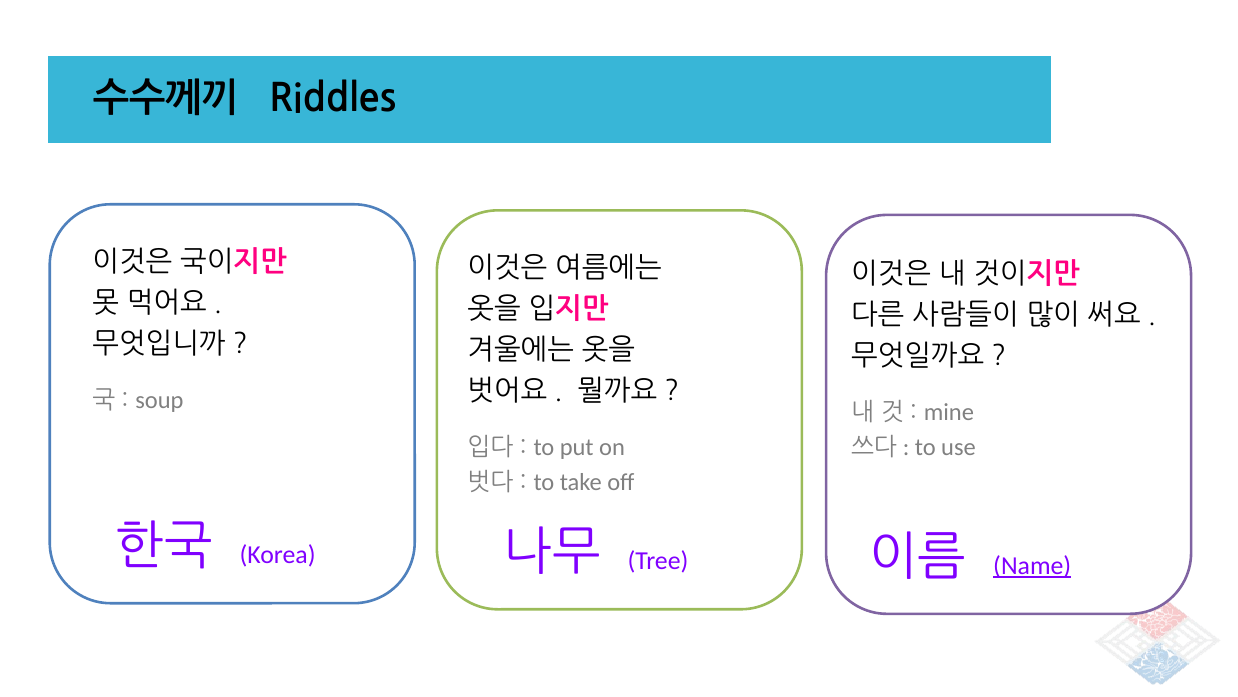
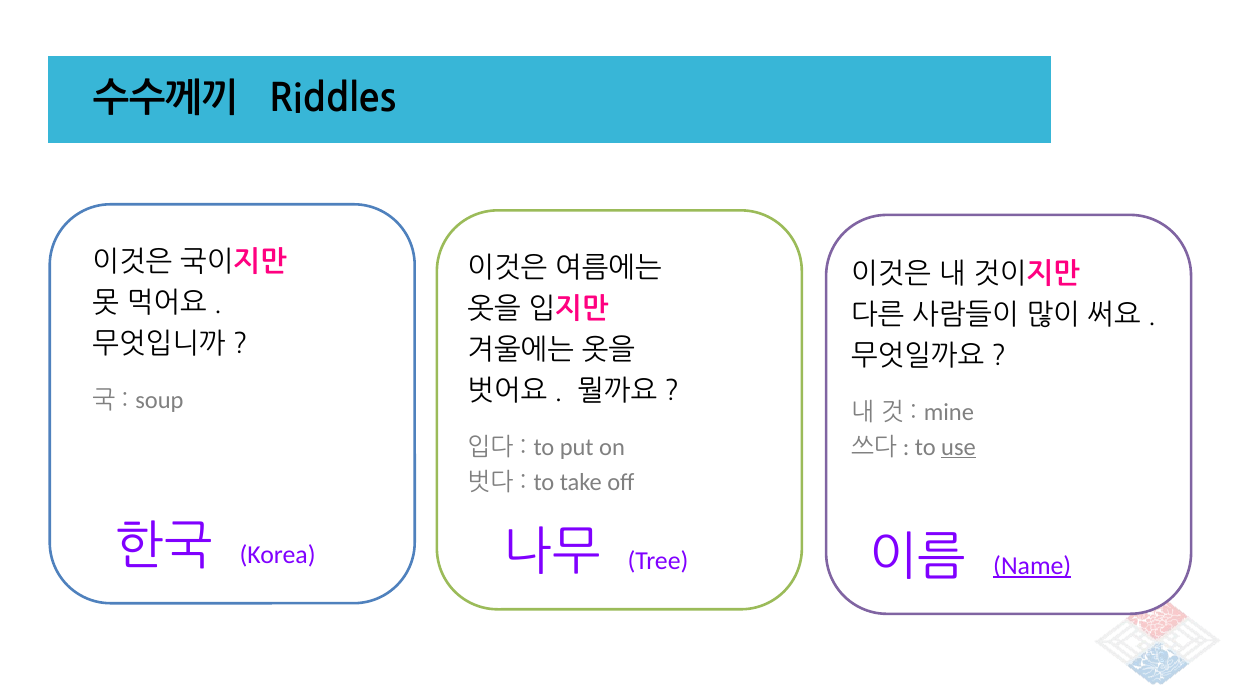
use underline: none -> present (959, 447)
